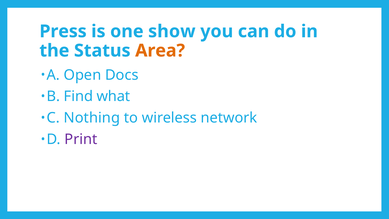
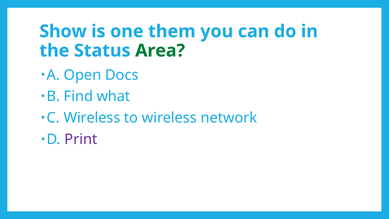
Press: Press -> Show (63, 31)
show: show -> them (172, 31)
Area colour: orange -> green (160, 51)
C Nothing: Nothing -> Wireless (92, 118)
